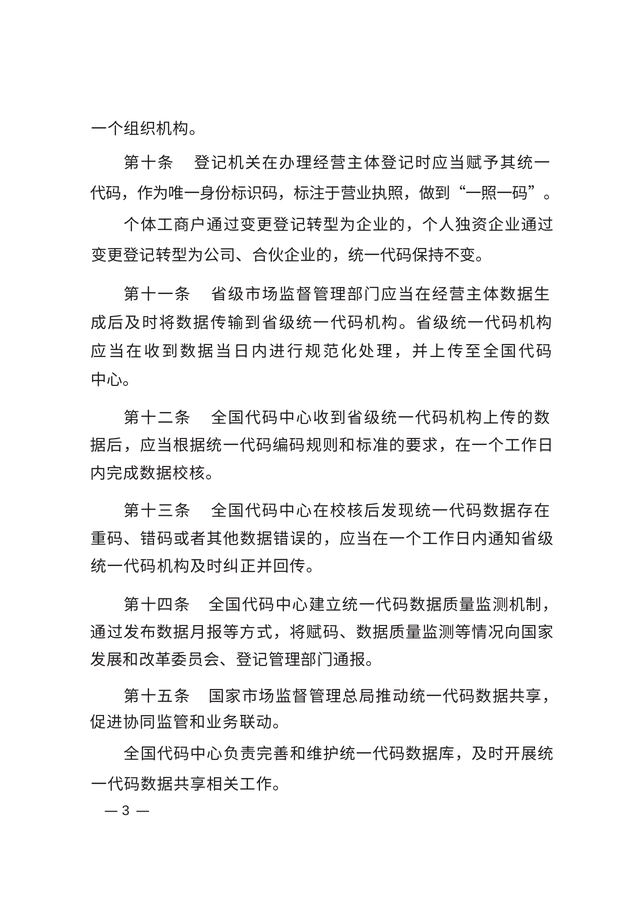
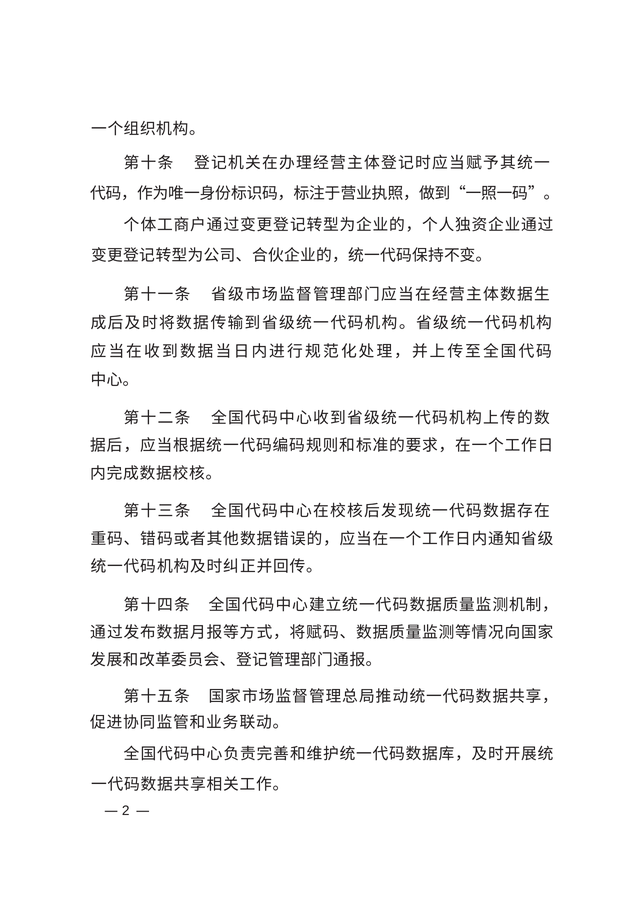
3: 3 -> 2 (126, 811)
